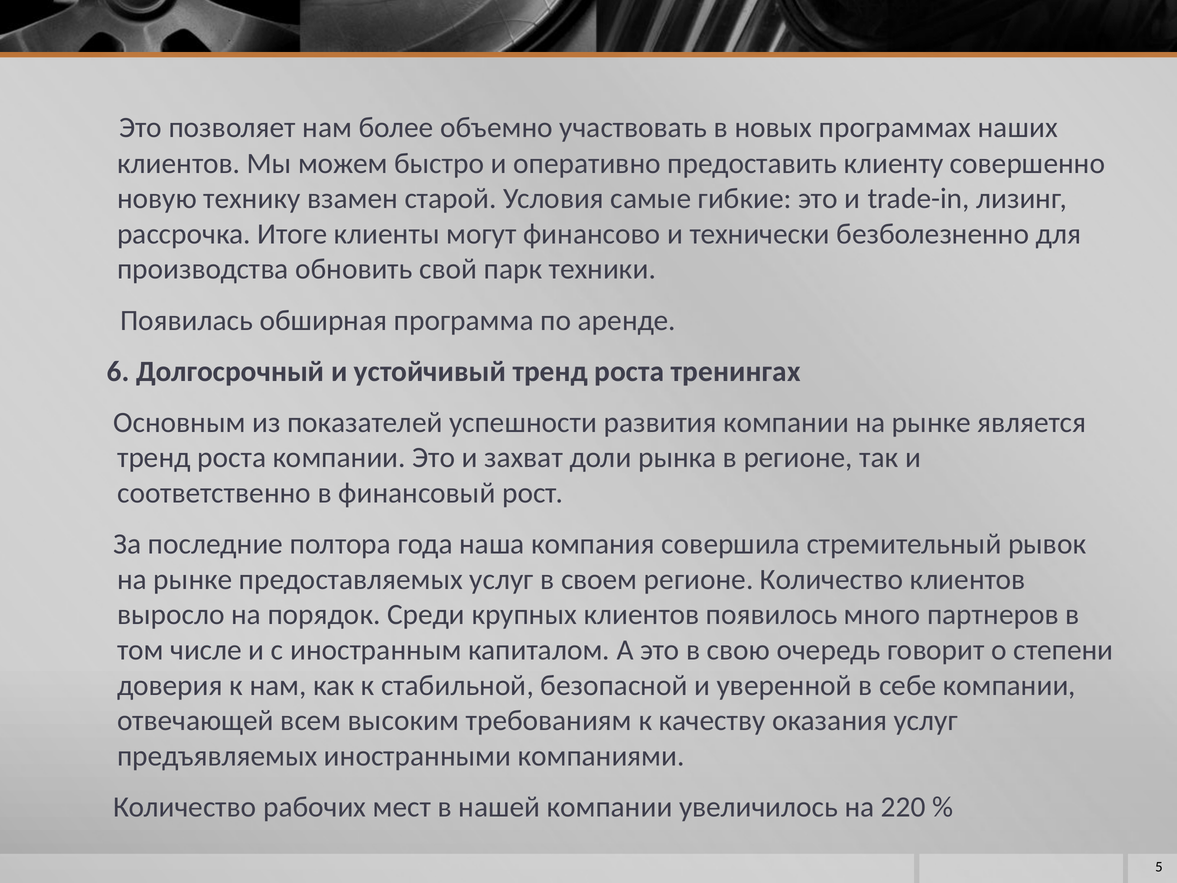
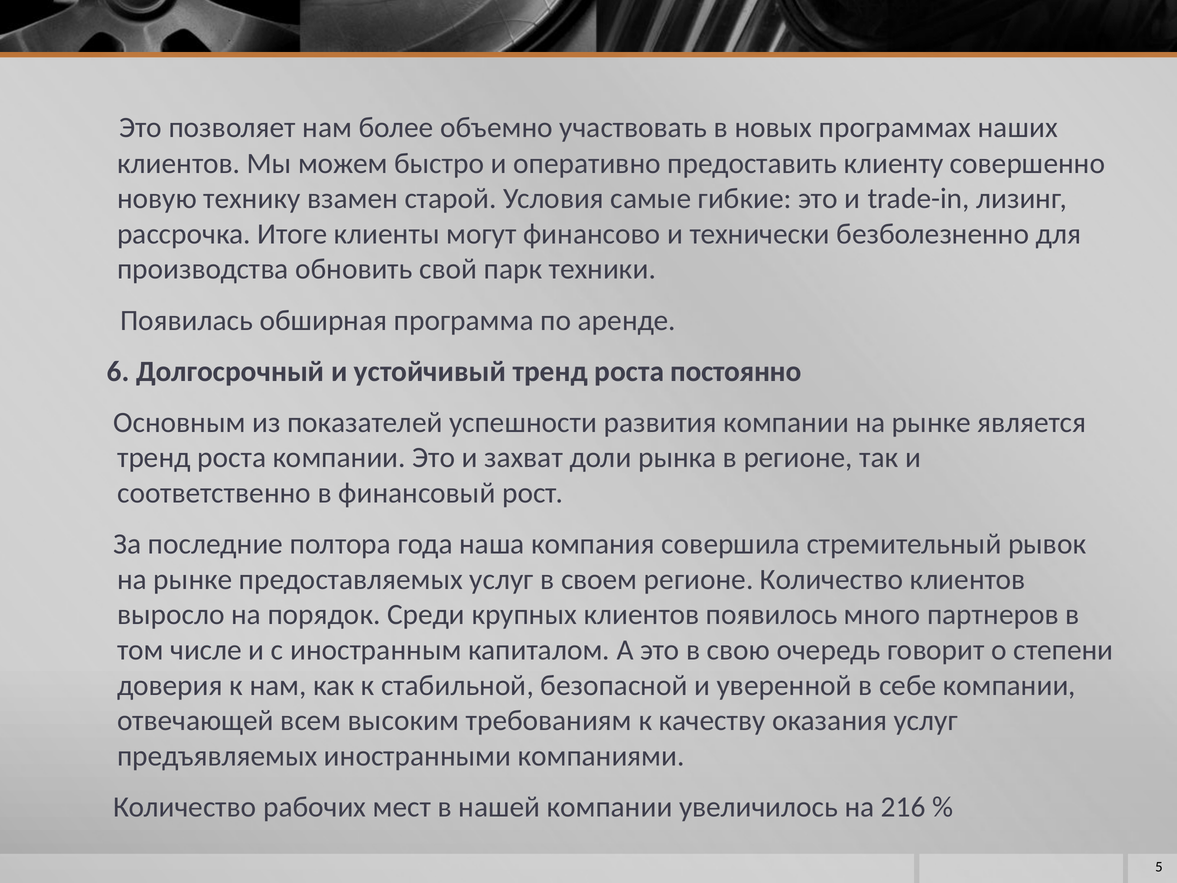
тренингах: тренингах -> постоянно (736, 371)
220: 220 -> 216 (903, 807)
